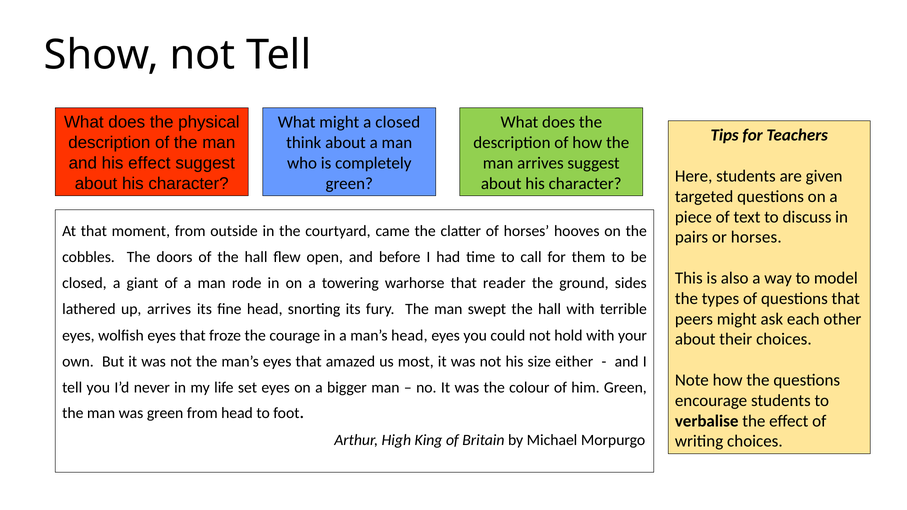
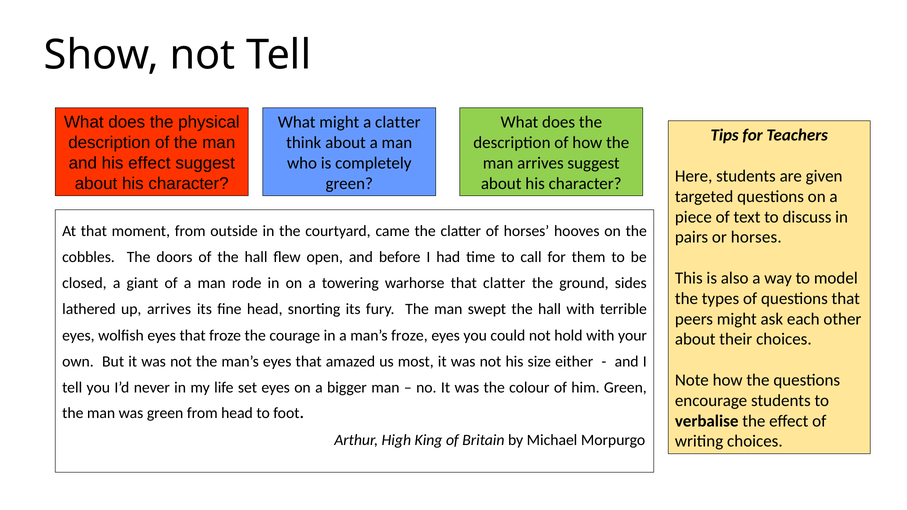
a closed: closed -> clatter (398, 122)
that reader: reader -> clatter (504, 283)
man’s head: head -> froze (409, 336)
